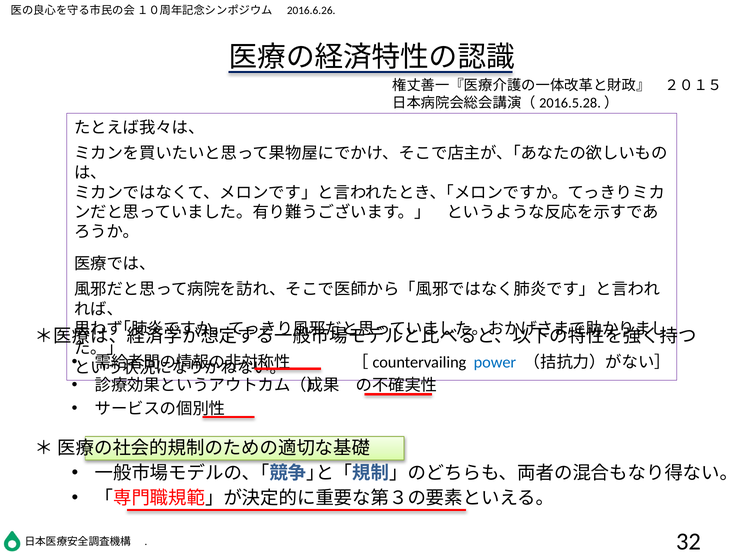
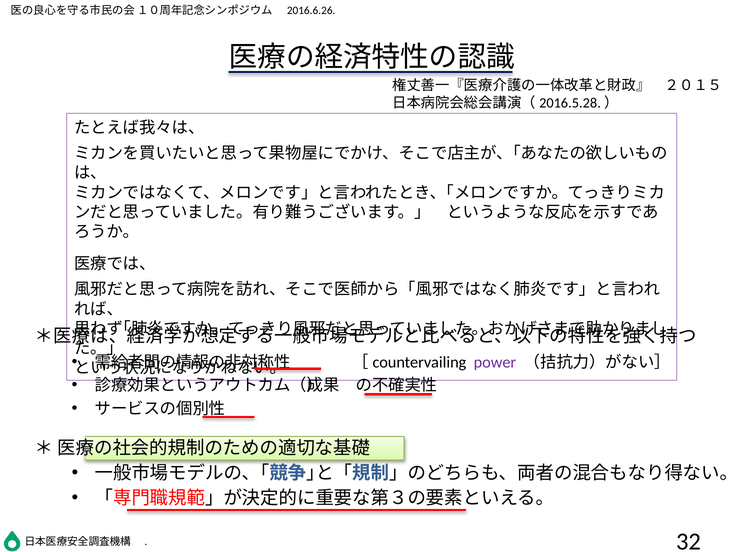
power colour: blue -> purple (495, 362)
